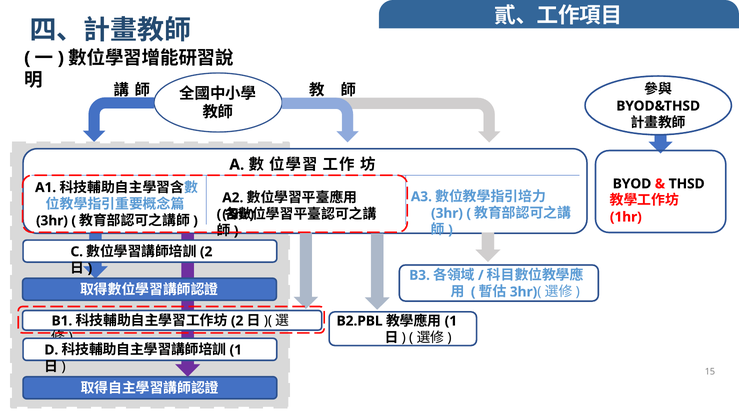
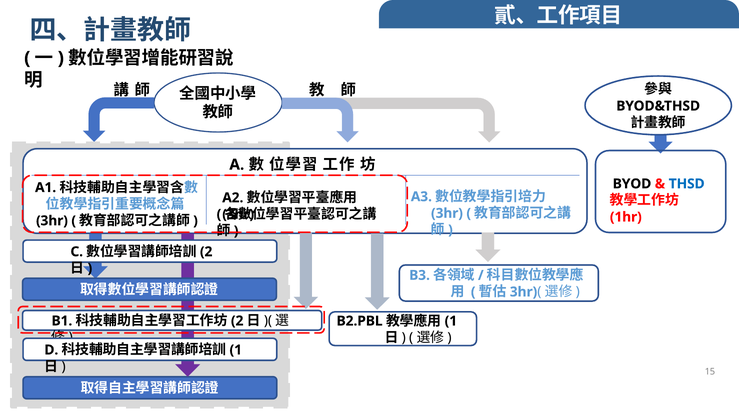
THSD colour: black -> blue (687, 184)
